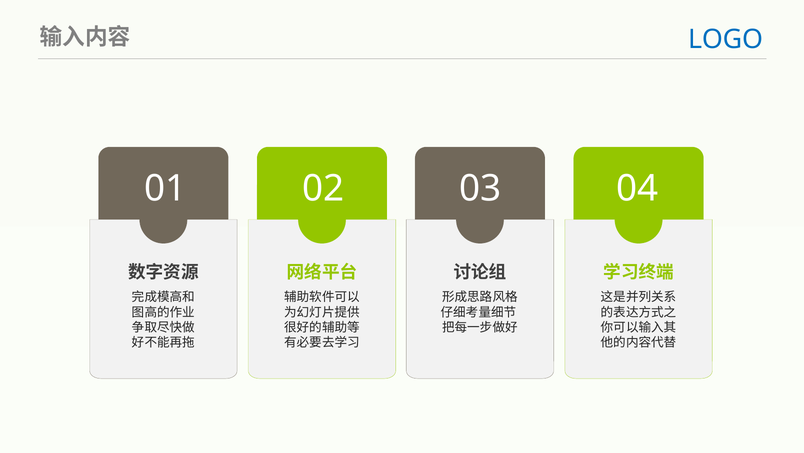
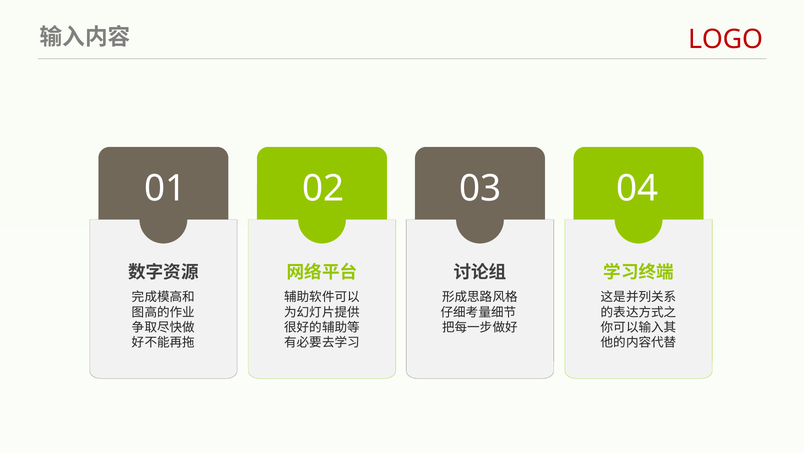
LOGO colour: blue -> red (726, 39)
